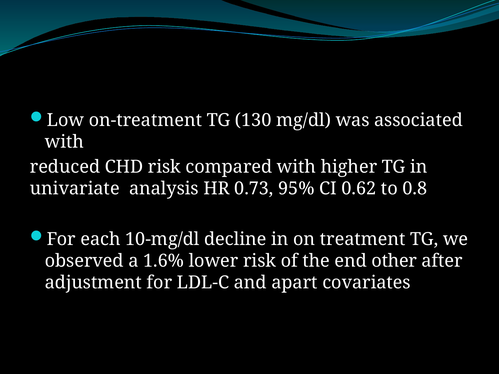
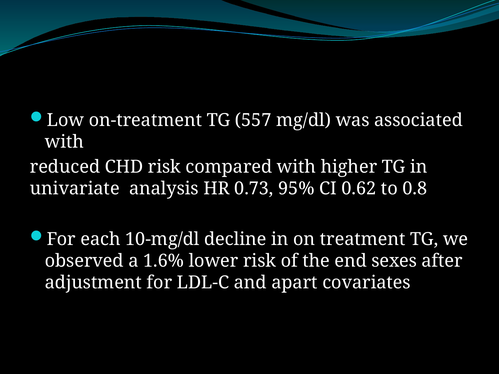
130: 130 -> 557 (253, 120)
other: other -> sexes (394, 261)
